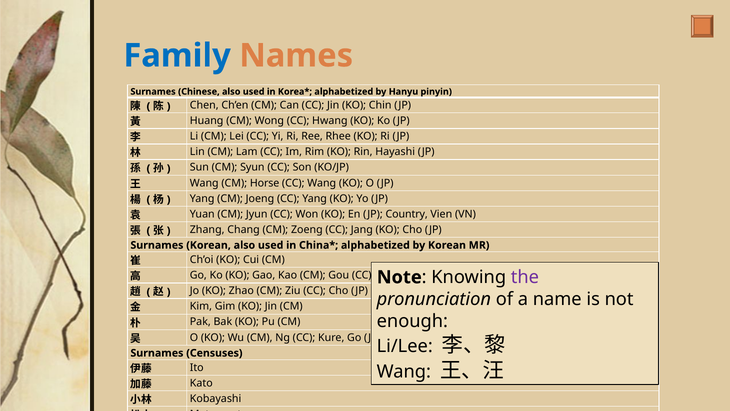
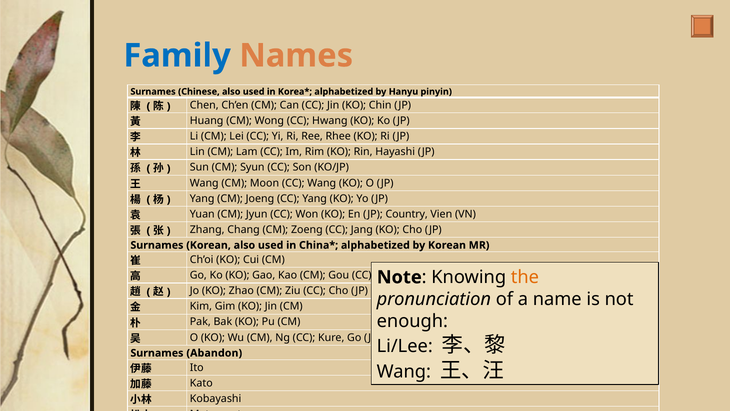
Horse: Horse -> Moon (265, 183)
the colour: purple -> orange (525, 277)
Censuses: Censuses -> Abandon (214, 353)
